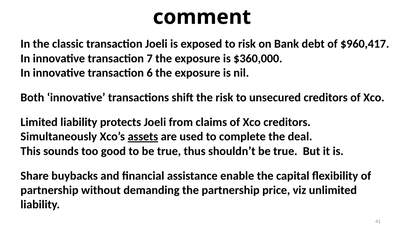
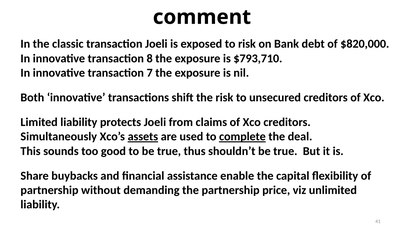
$960,417: $960,417 -> $820,000 (365, 44)
7: 7 -> 8 (150, 58)
$360,000: $360,000 -> $793,710 (258, 58)
6: 6 -> 7 (150, 73)
complete underline: none -> present (242, 137)
